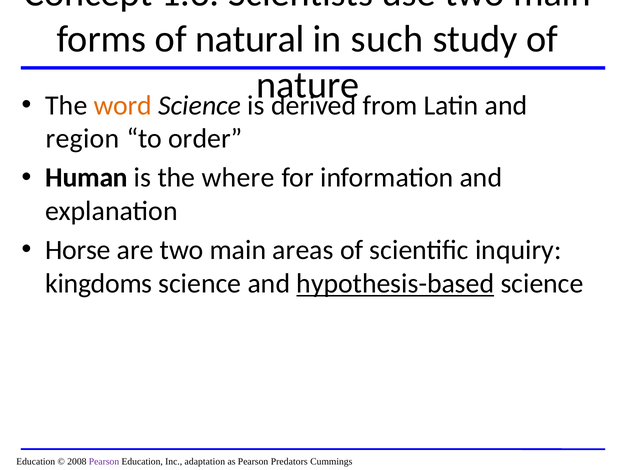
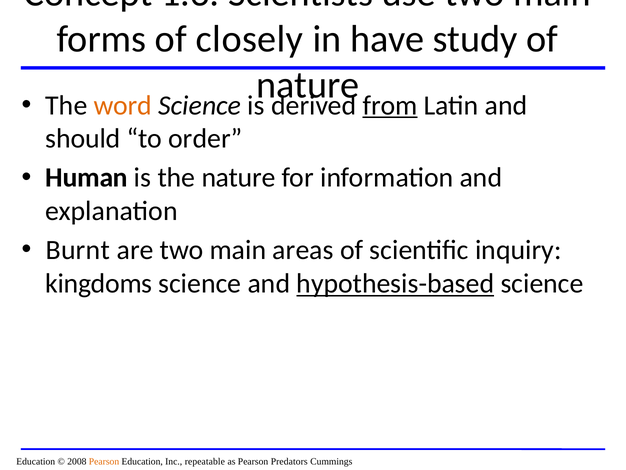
natural: natural -> closely (250, 39)
such: such -> have (387, 39)
from underline: none -> present (390, 105)
region: region -> should (83, 139)
the where: where -> nature (239, 178)
Horse: Horse -> Burnt (78, 250)
Pearson colour: purple -> orange (104, 461)
adaptation: adaptation -> repeatable (205, 461)
